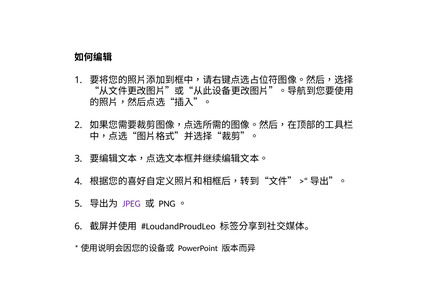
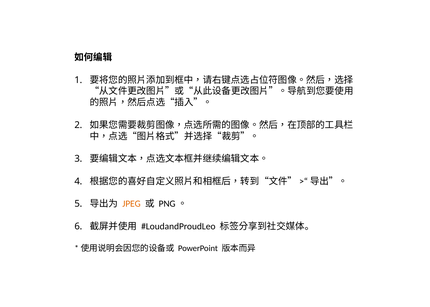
JPEG colour: purple -> orange (132, 204)
